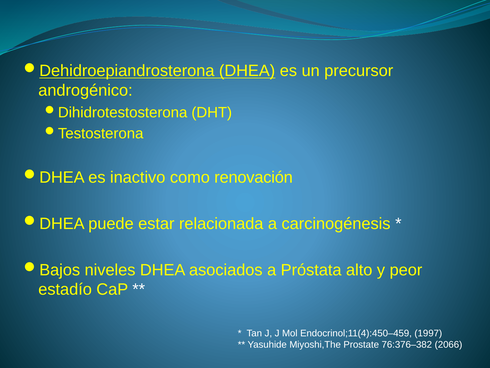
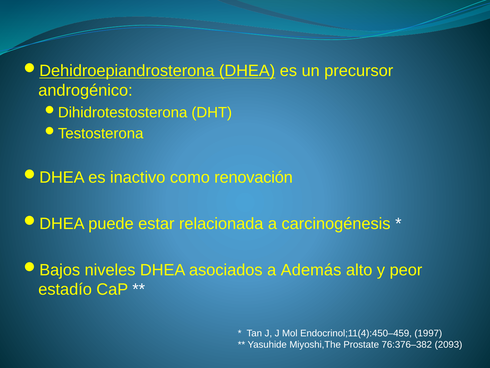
Próstata: Próstata -> Además (311, 270)
2066: 2066 -> 2093 (448, 344)
